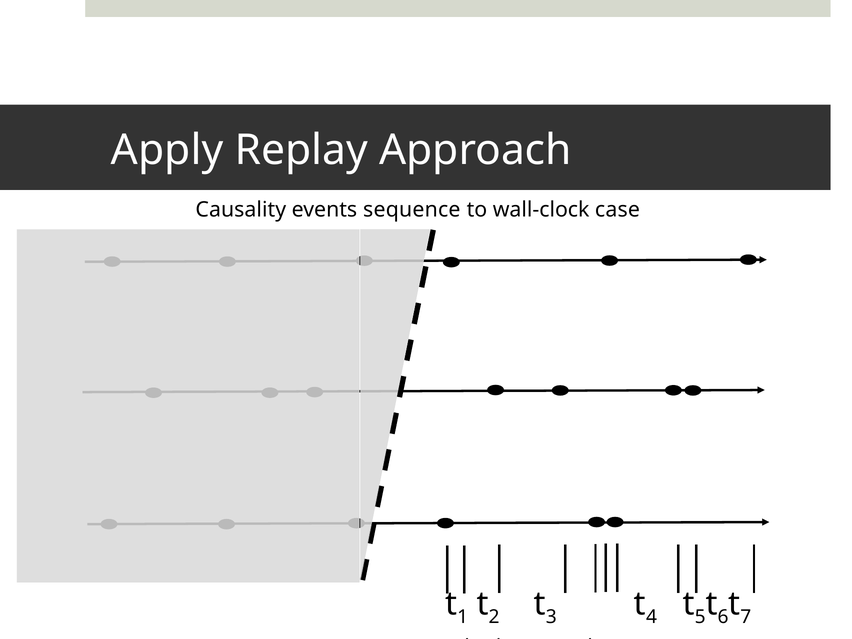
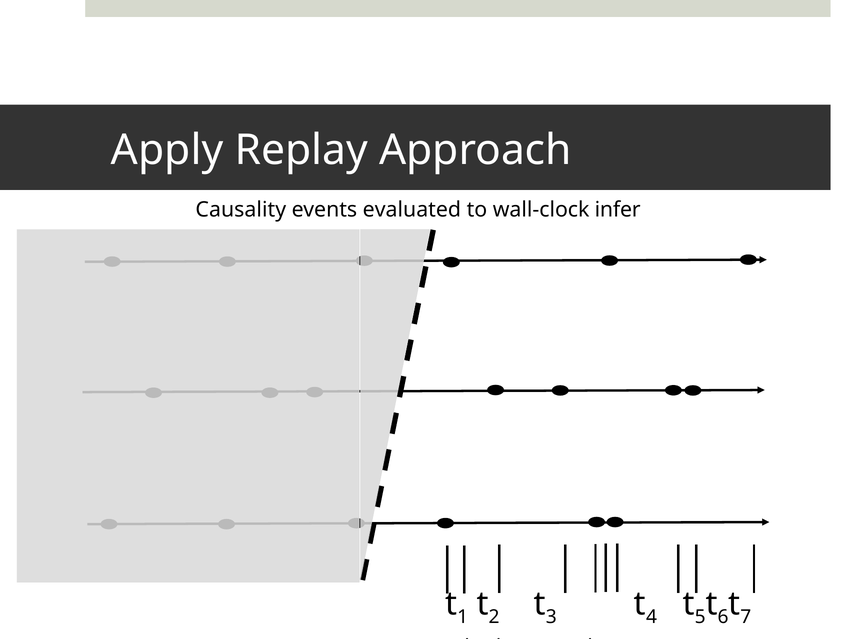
sequence: sequence -> evaluated (412, 210)
case: case -> infer (618, 210)
